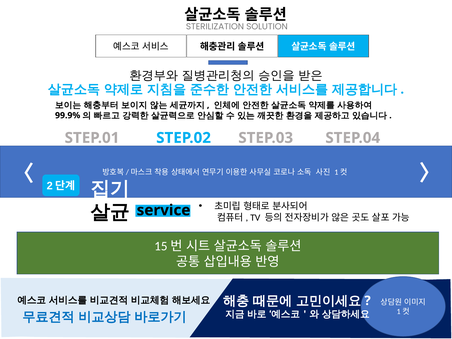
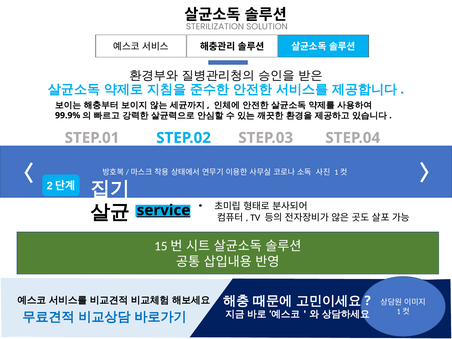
service underline: none -> present (164, 210)
